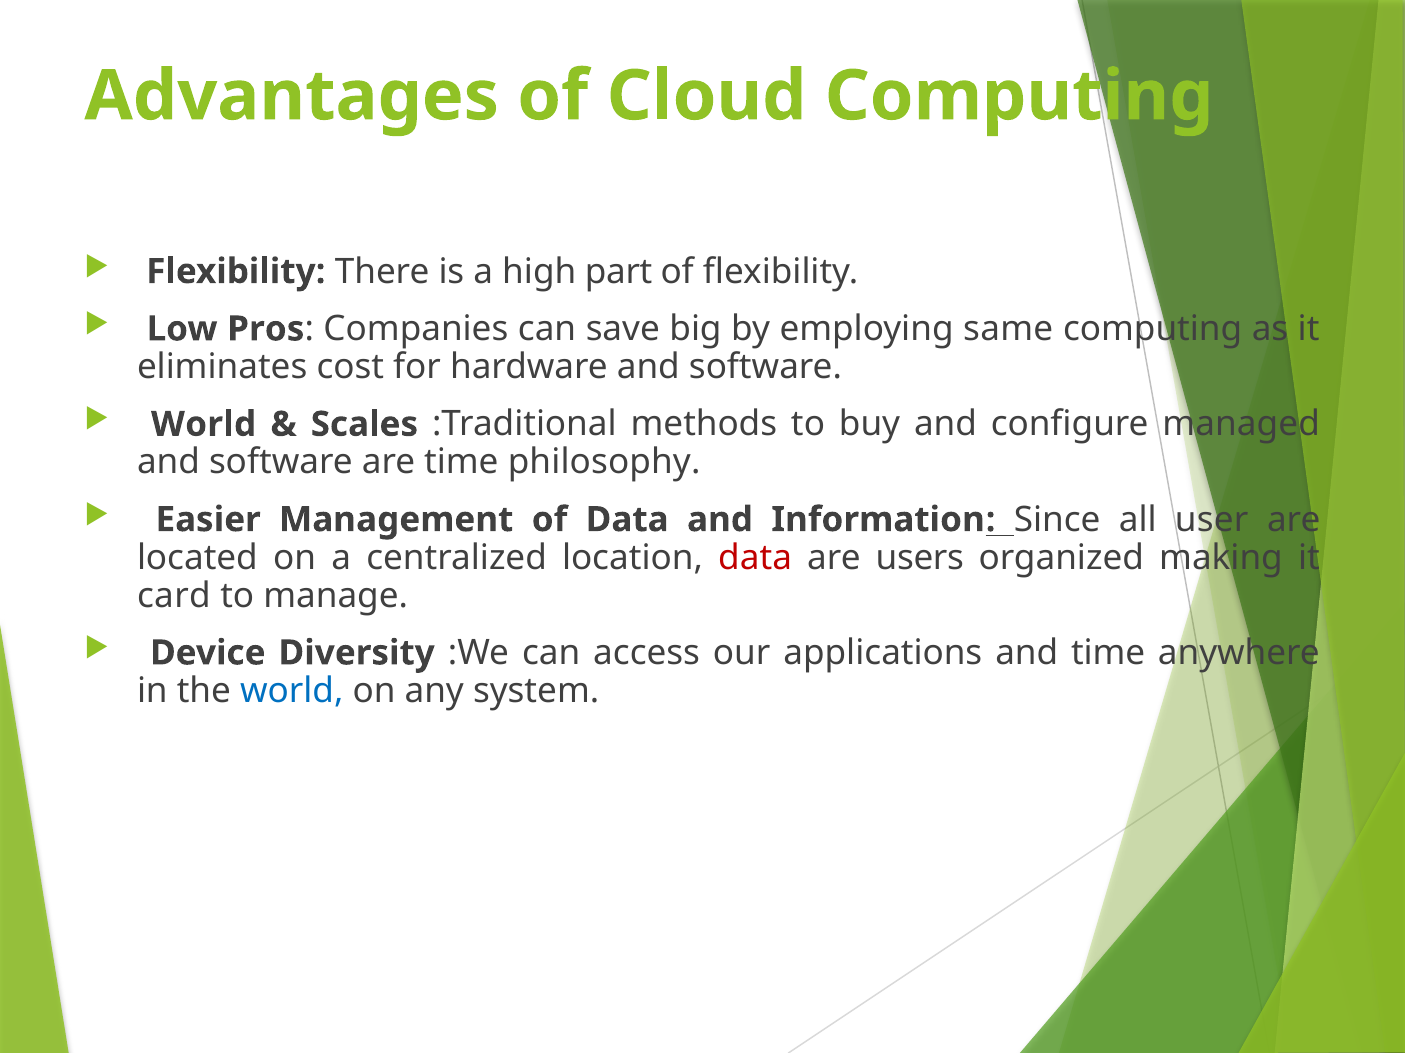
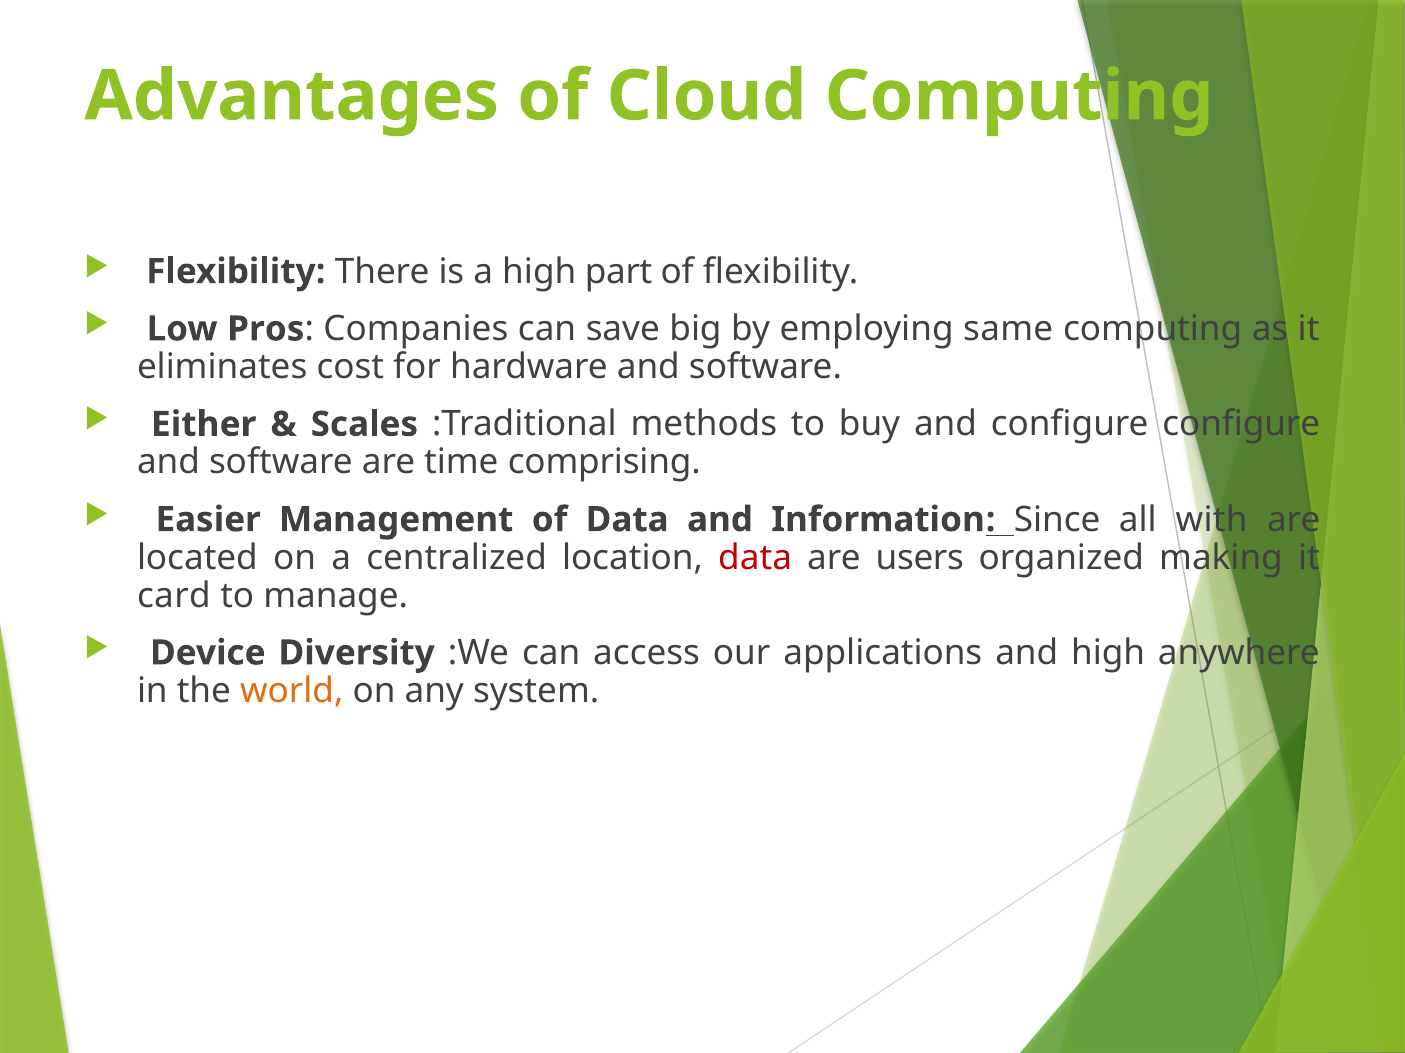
World: World -> Either (204, 425)
configure managed: managed -> configure (1241, 425)
philosophy: philosophy -> comprising (604, 463)
user: user -> with (1212, 520)
and time: time -> high (1108, 653)
world colour: blue -> orange (292, 691)
